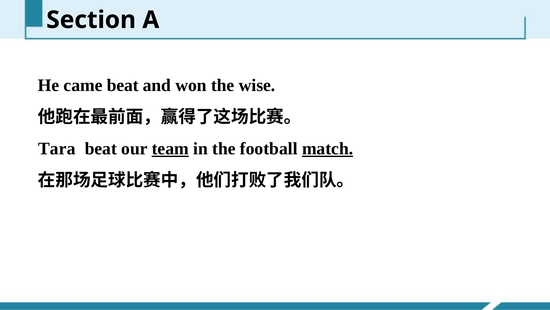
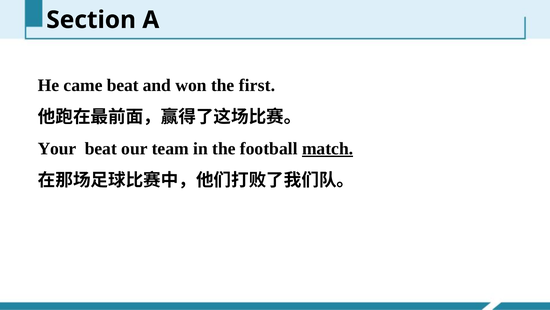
wise: wise -> first (257, 85)
Tara: Tara -> Your (57, 148)
team underline: present -> none (170, 148)
